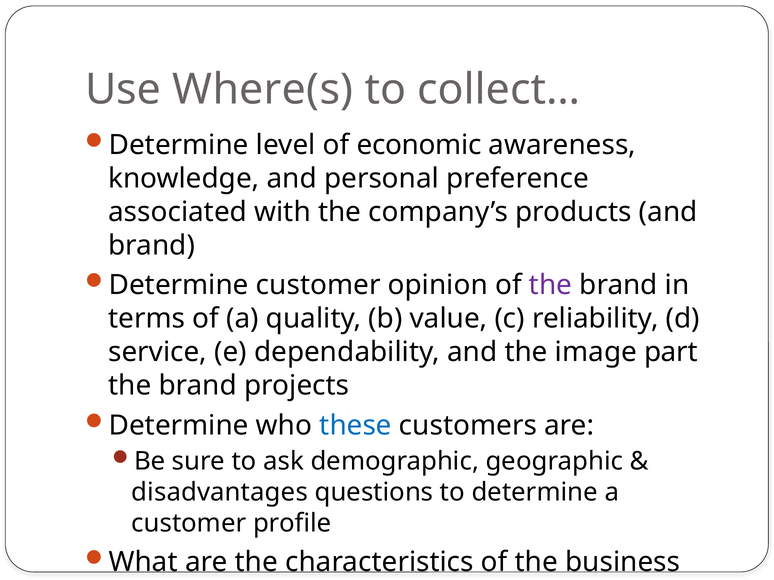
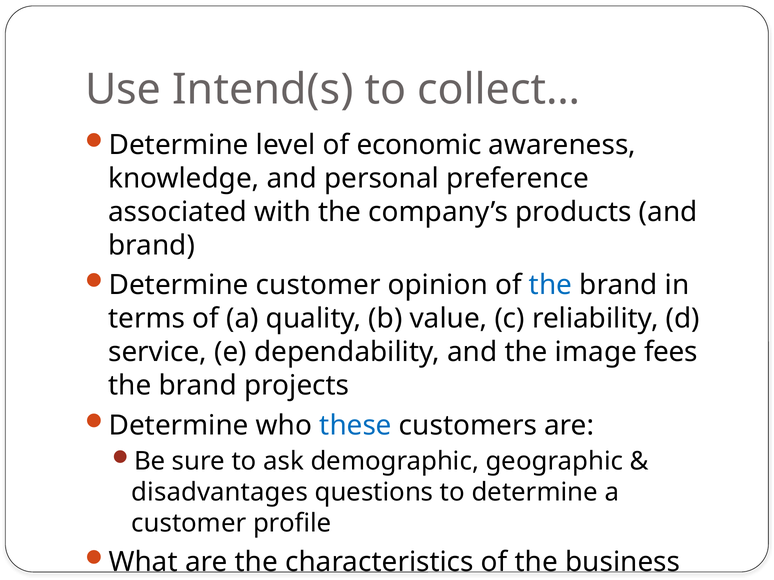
Where(s: Where(s -> Intend(s (263, 89)
the colour: purple -> blue (550, 285)
part: part -> fees (671, 352)
